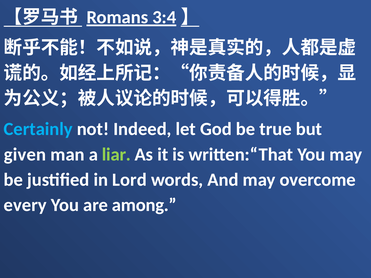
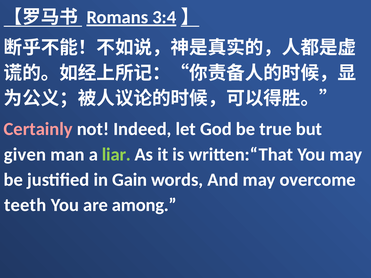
Certainly colour: light blue -> pink (38, 129)
Lord: Lord -> Gain (130, 180)
every: every -> teeth (25, 205)
